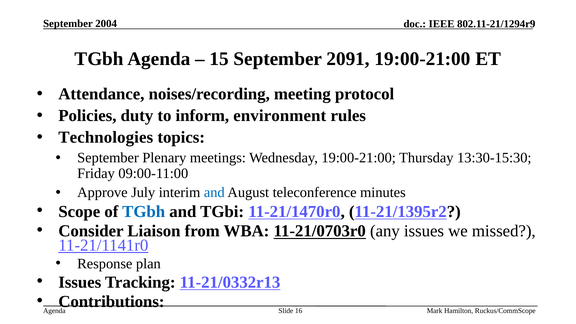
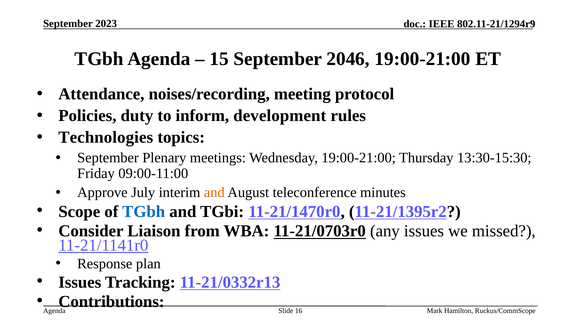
2004: 2004 -> 2023 (106, 24)
2091: 2091 -> 2046 (348, 59)
environment: environment -> development (280, 116)
and colour: blue -> orange (214, 193)
